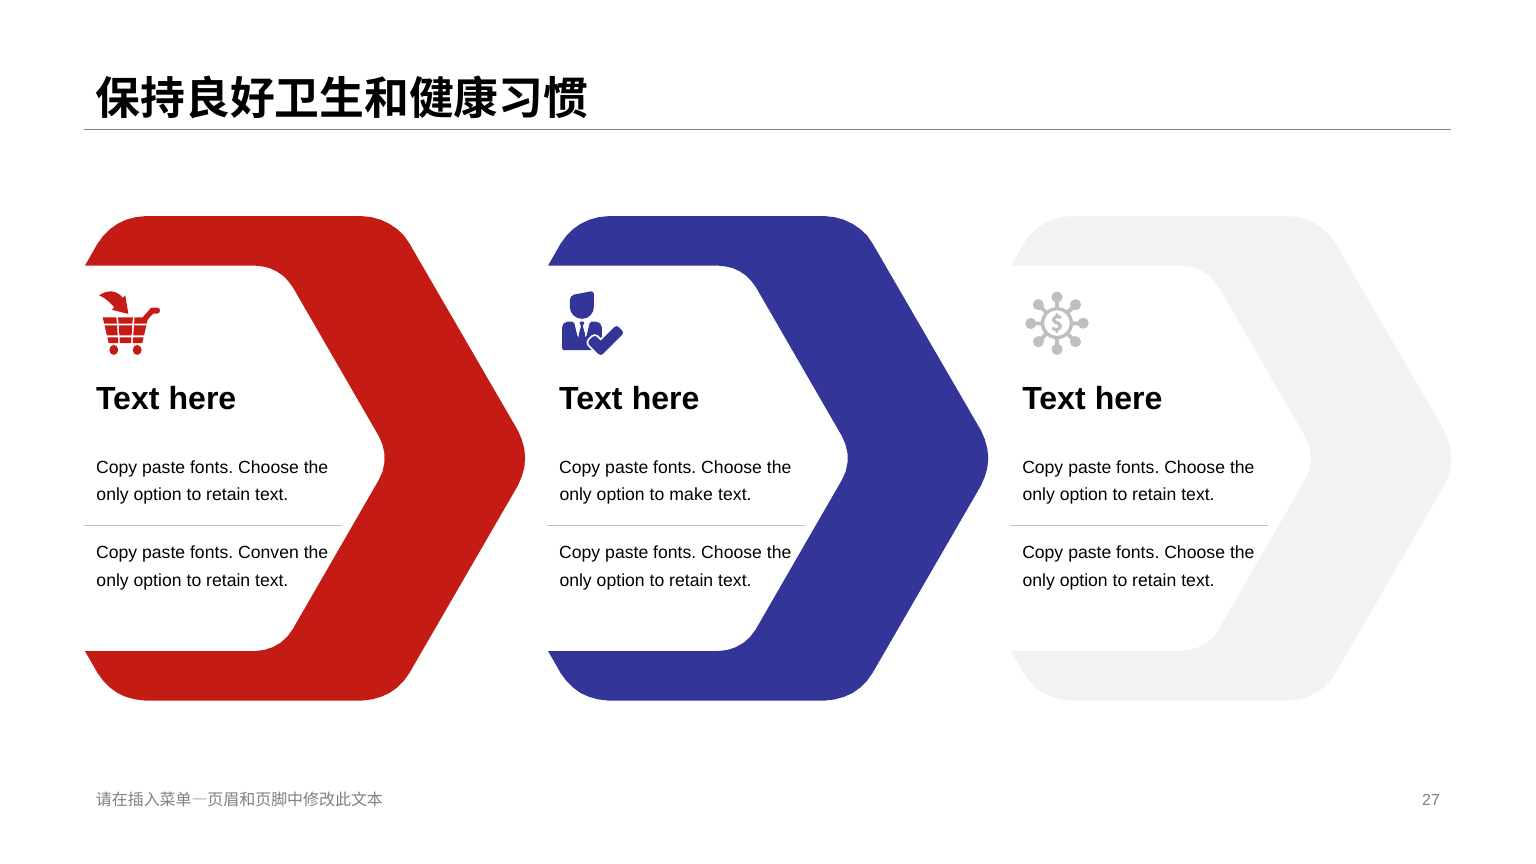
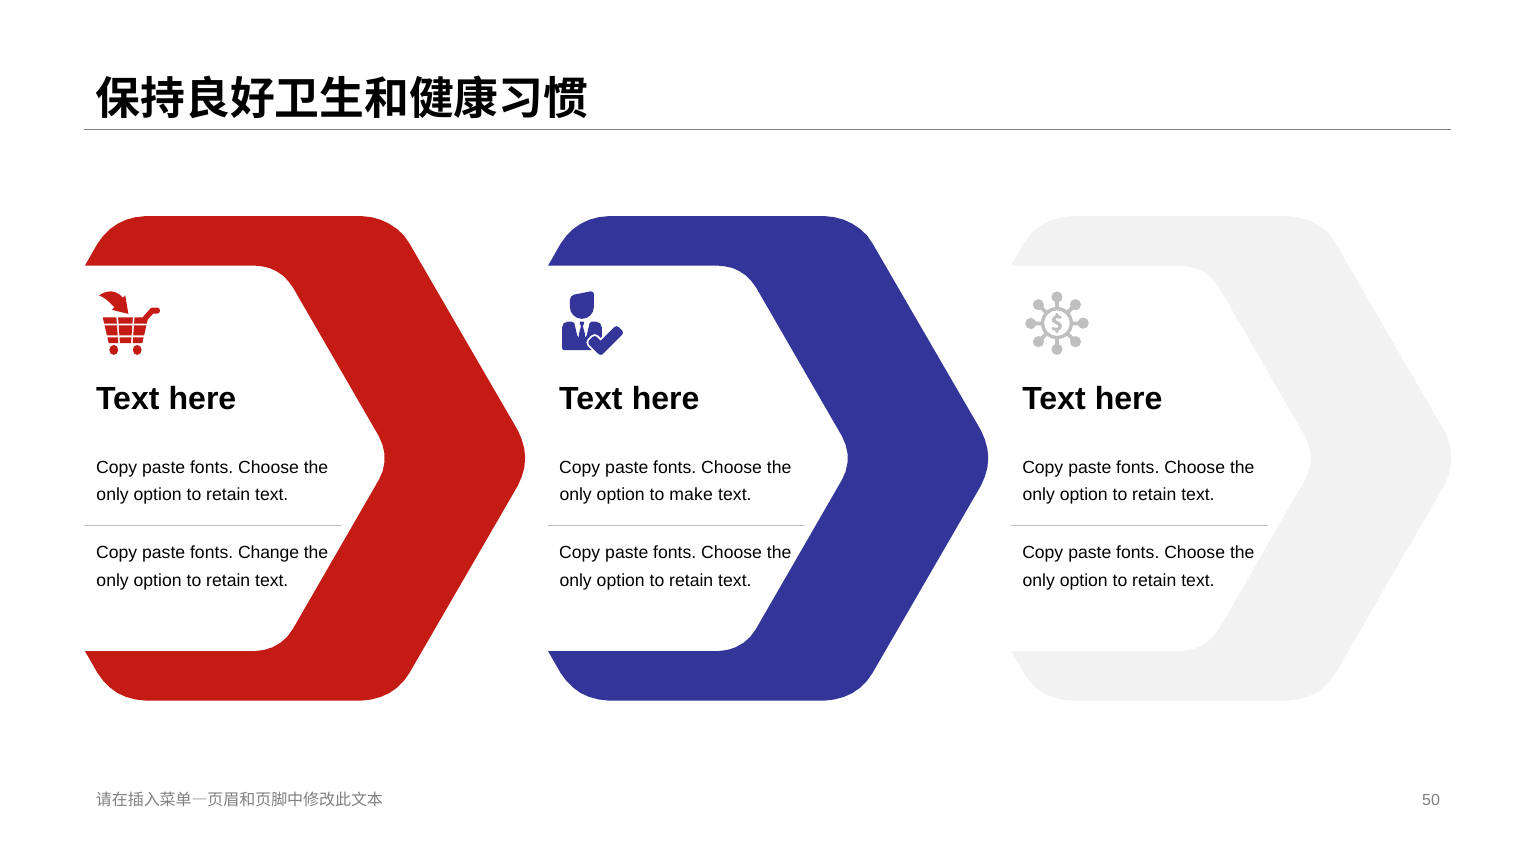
Conven: Conven -> Change (269, 553)
27: 27 -> 50 (1431, 800)
